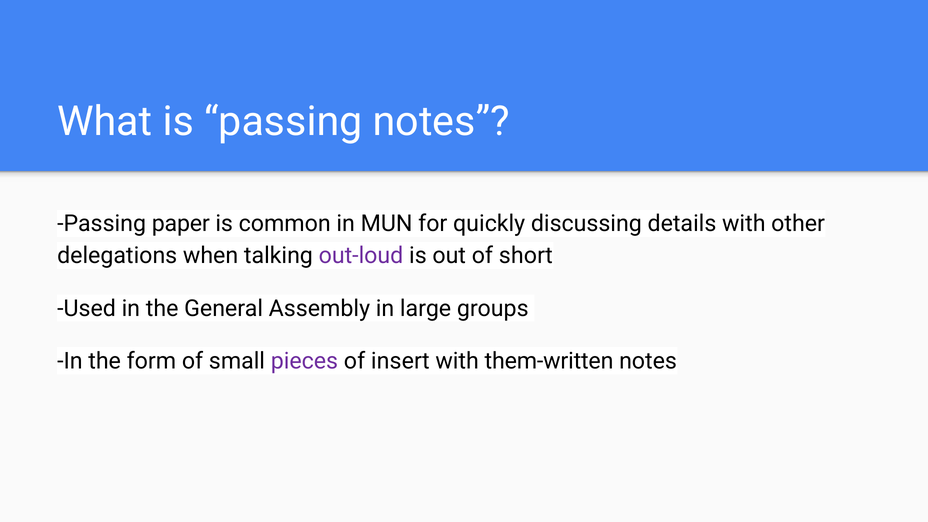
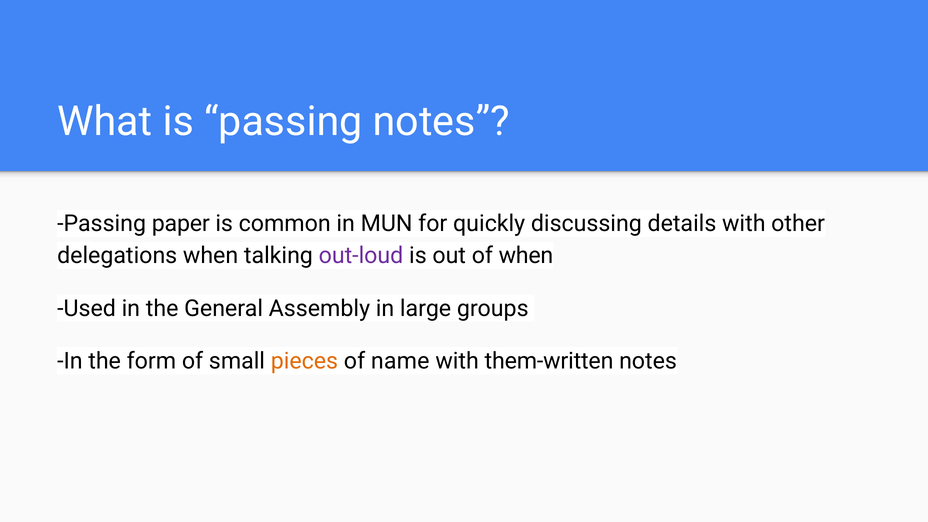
of short: short -> when (526, 256)
pieces colour: purple -> orange (304, 361)
insert: insert -> name (400, 361)
